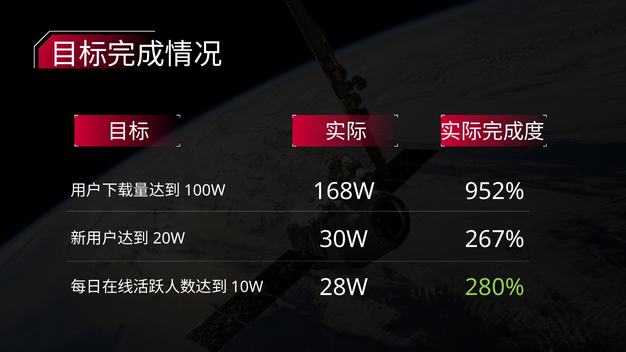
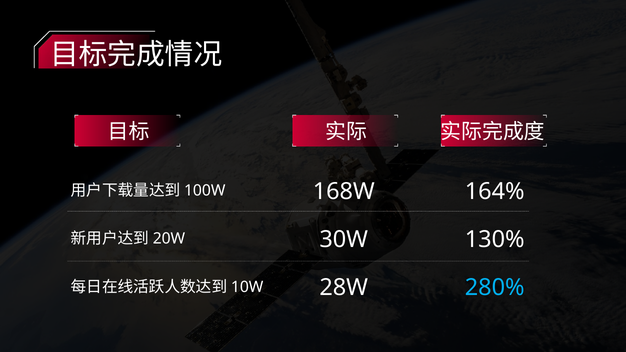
952%: 952% -> 164% (495, 191)
267%: 267% -> 130% (495, 239)
280% colour: light green -> light blue (495, 287)
